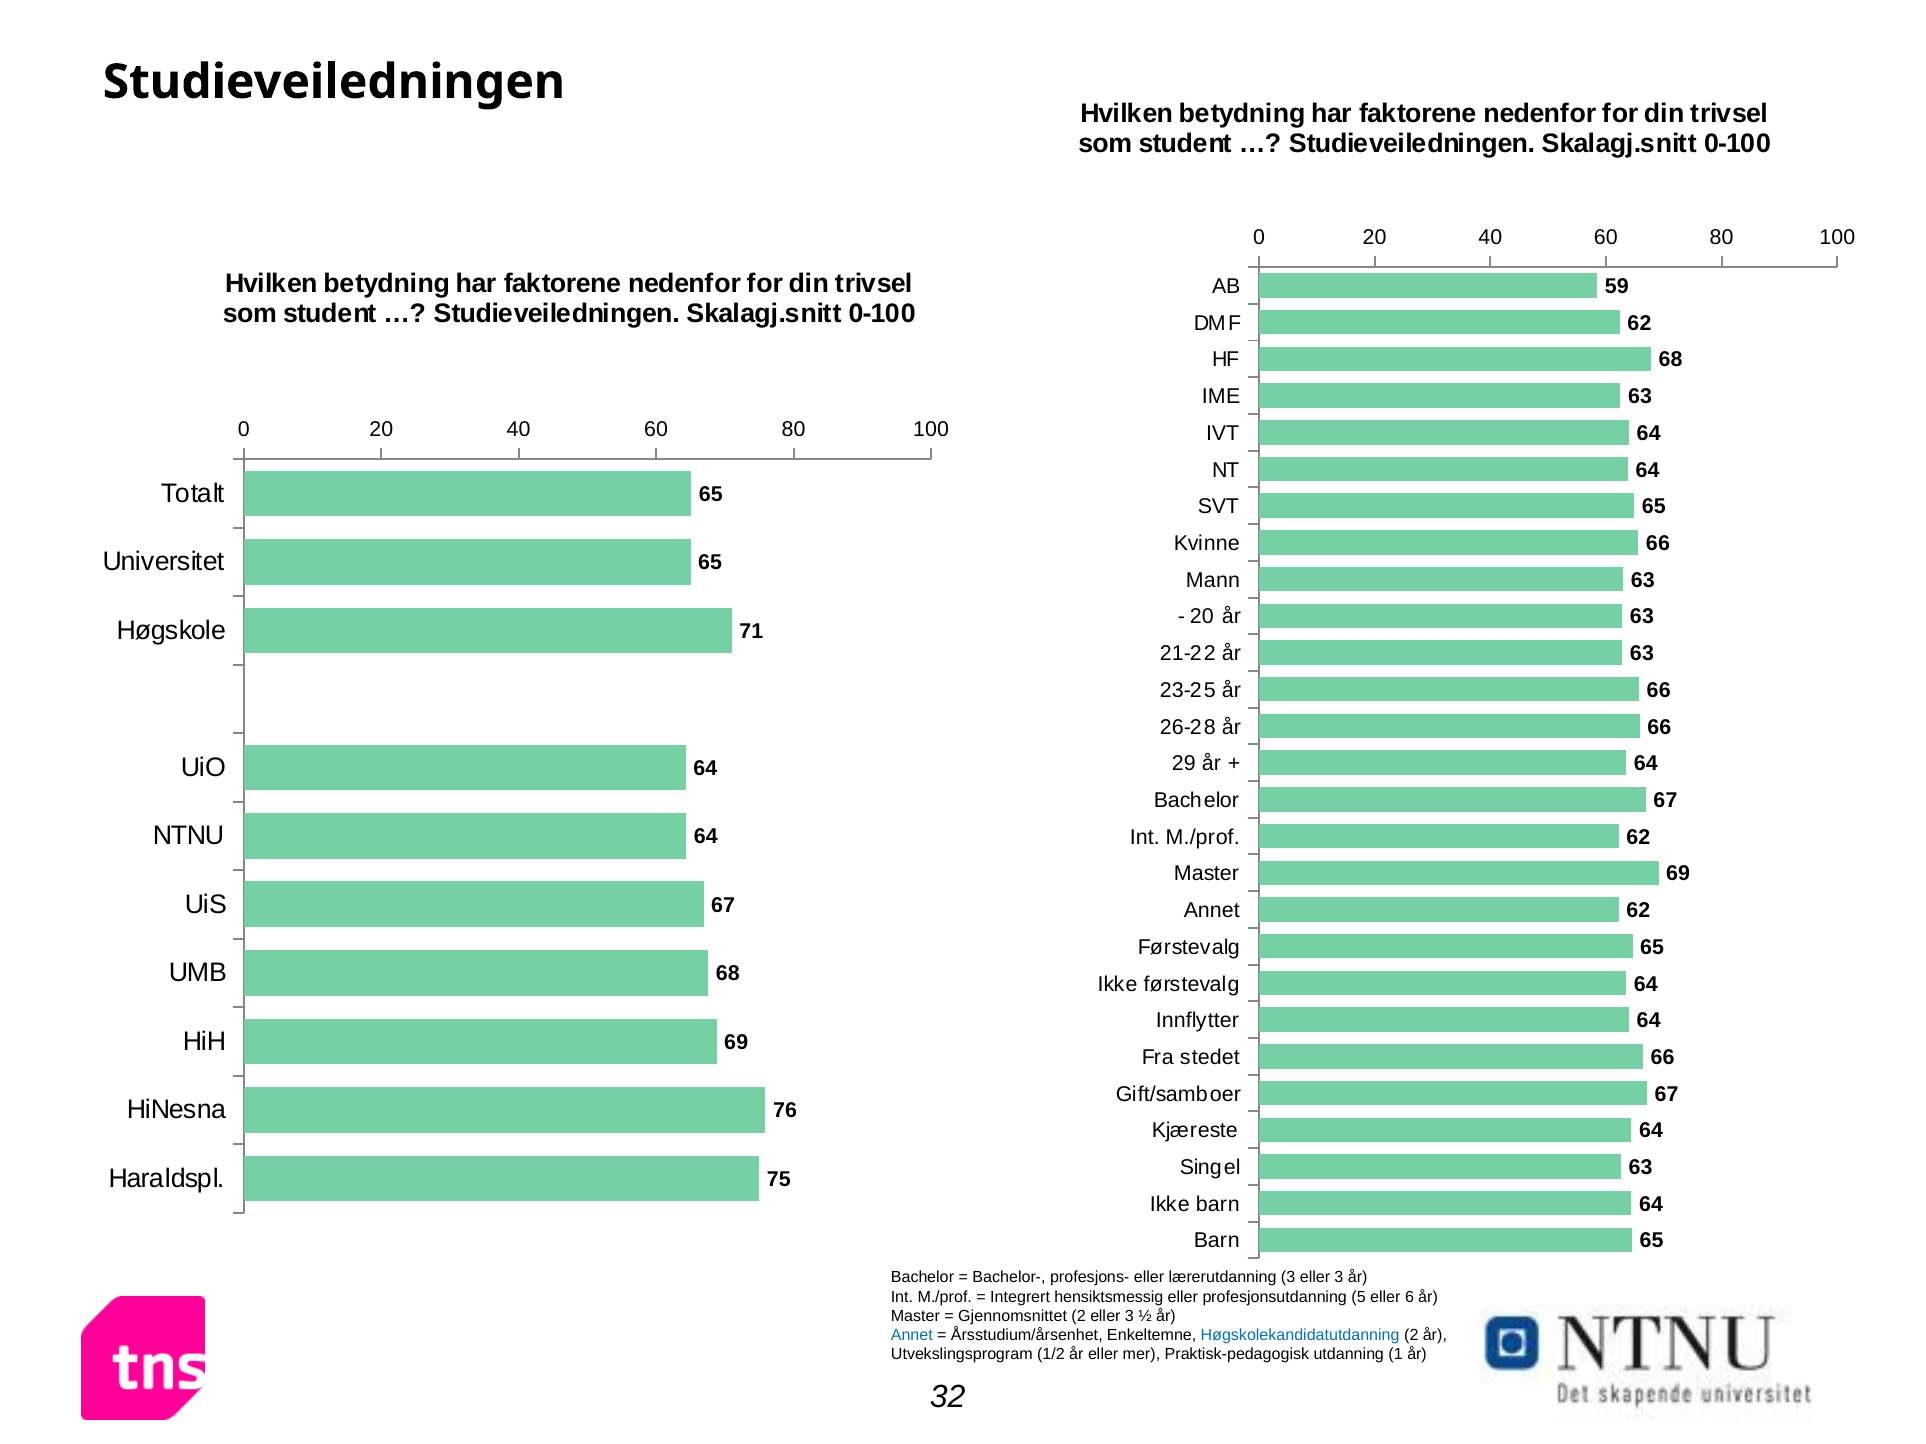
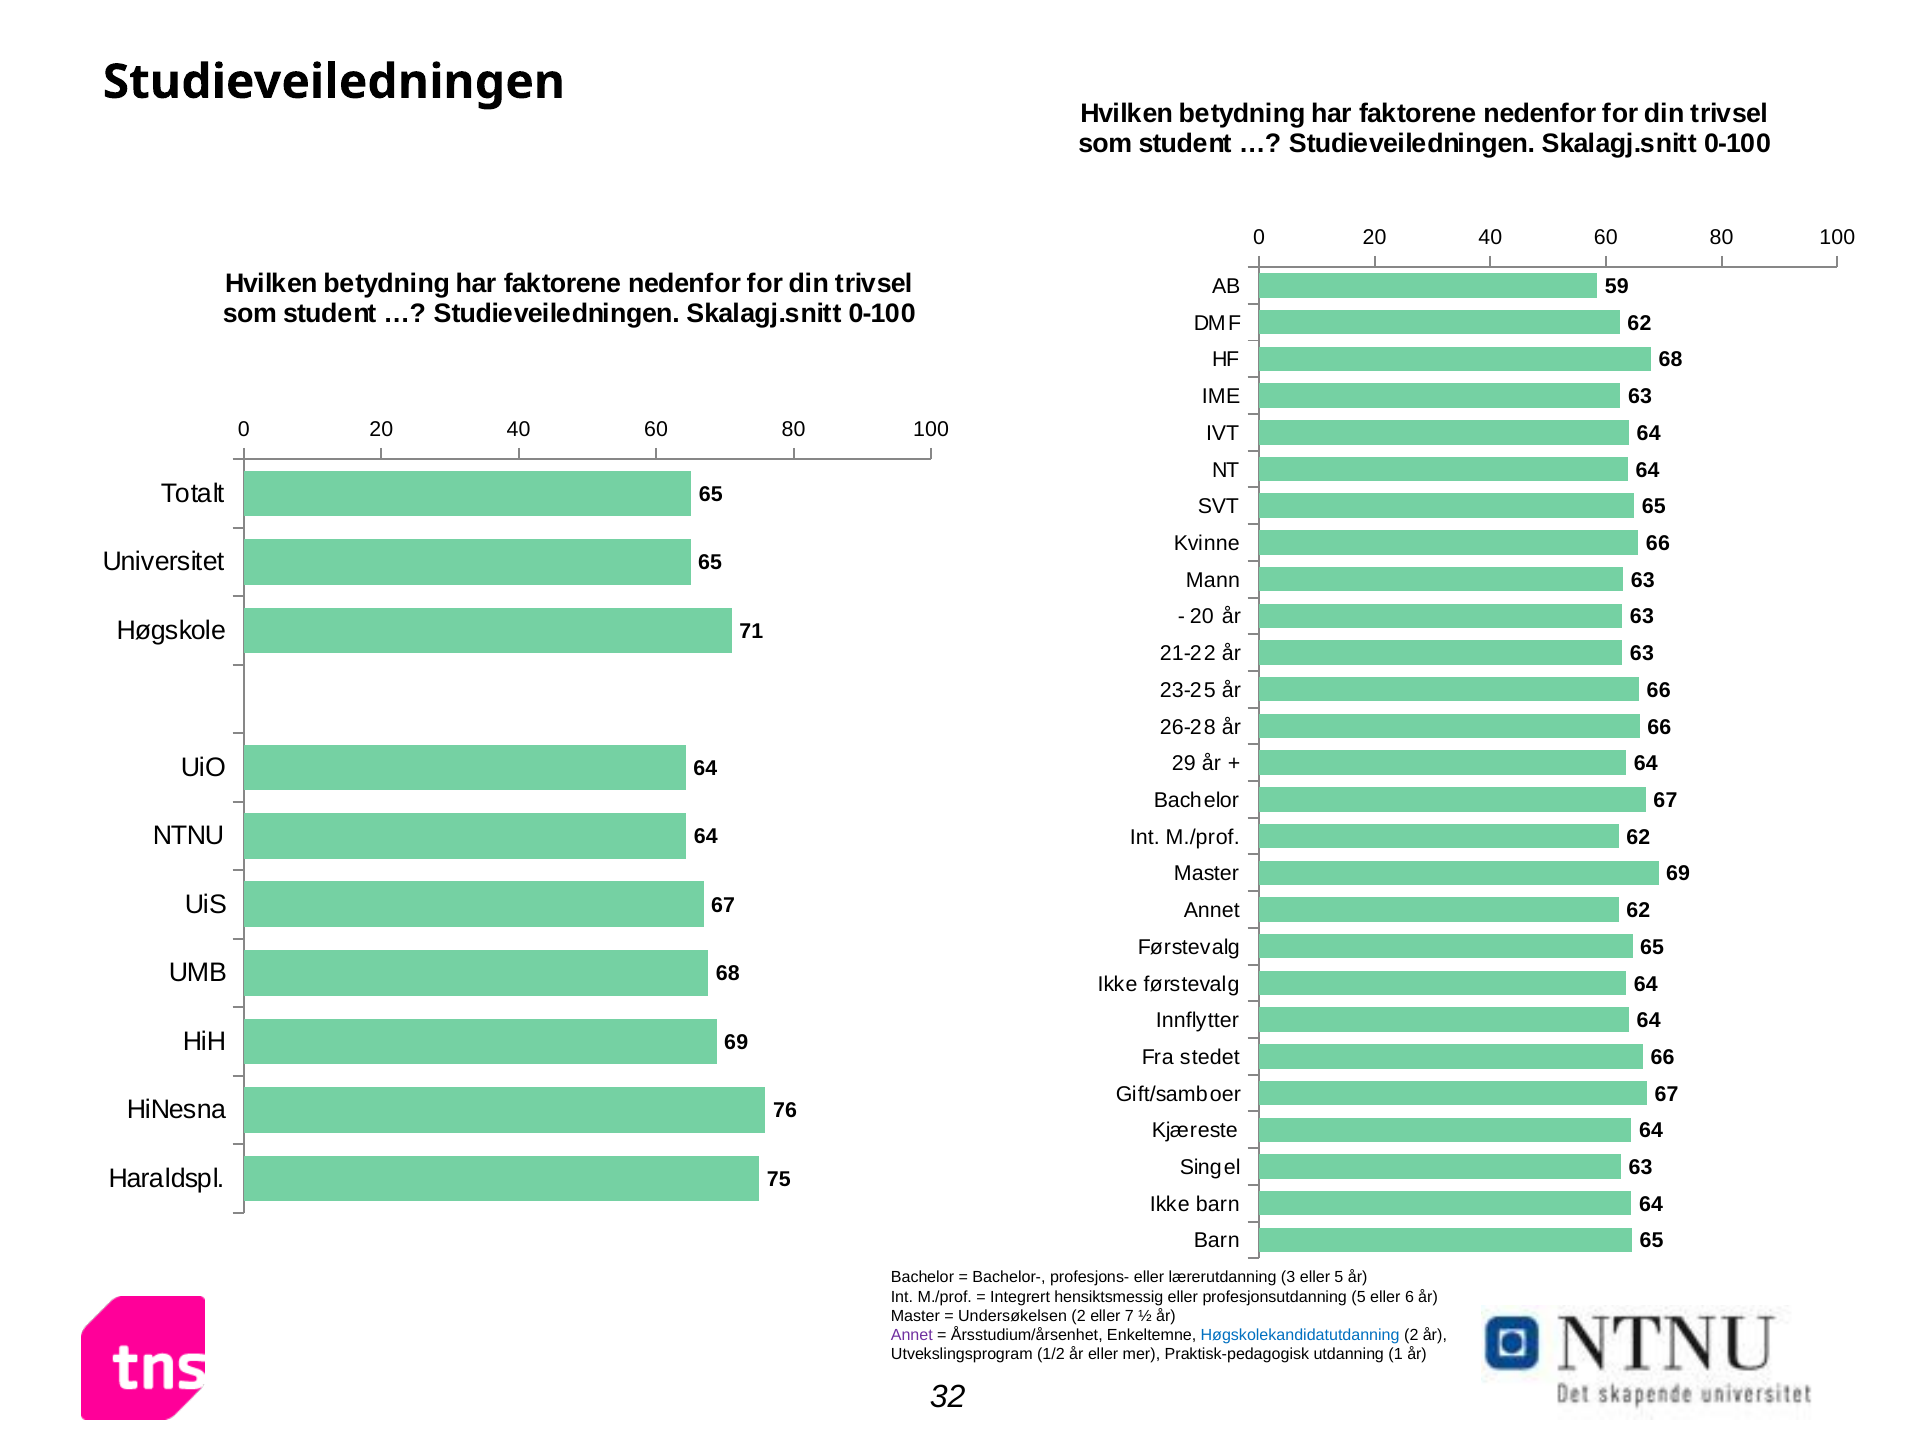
3 eller 3: 3 -> 5 (1339, 1278)
Gjennomsnittet: Gjennomsnittet -> Undersøkelsen (1013, 1316)
2 eller 3: 3 -> 7 (1129, 1316)
Annet colour: blue -> purple (912, 1336)
